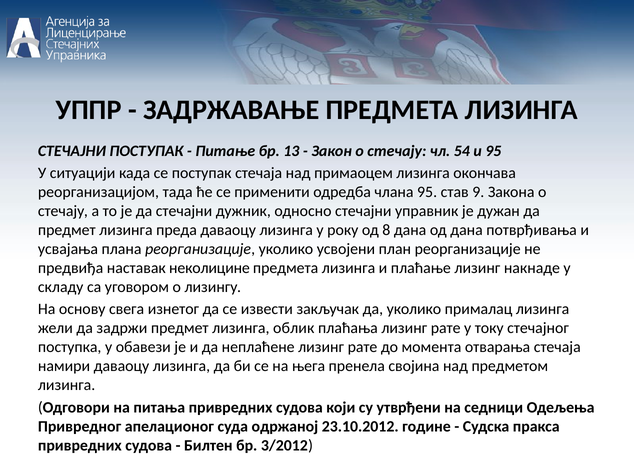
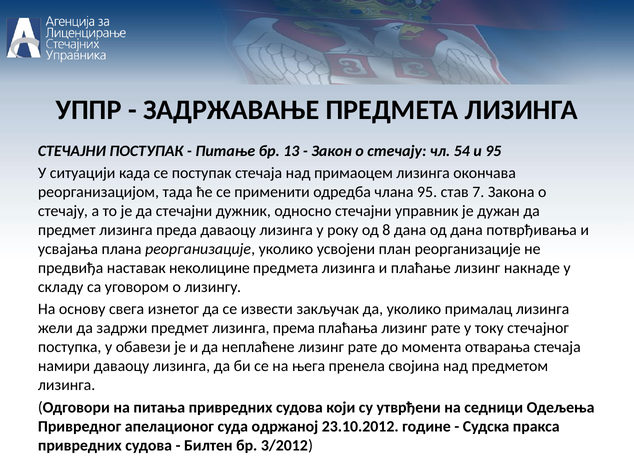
9: 9 -> 7 (478, 192)
облик: облик -> према (294, 329)
